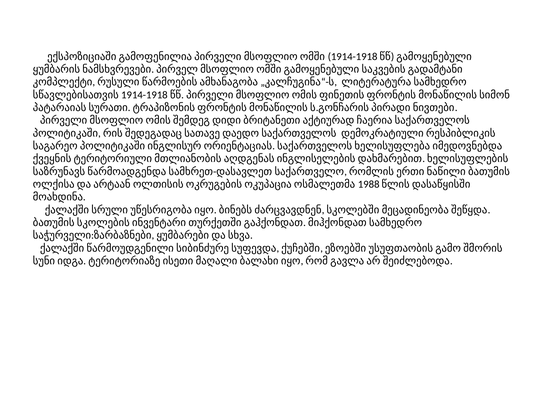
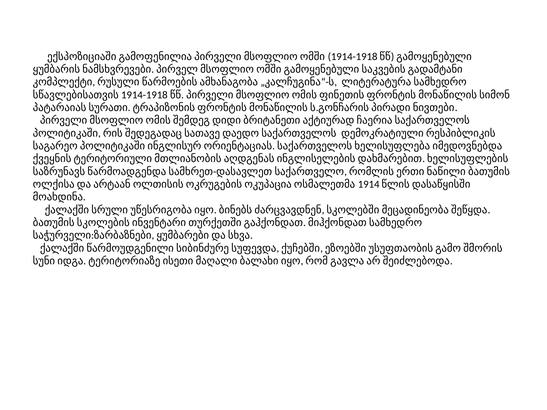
1988: 1988 -> 1914 (369, 184)
